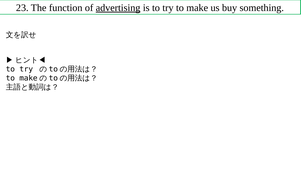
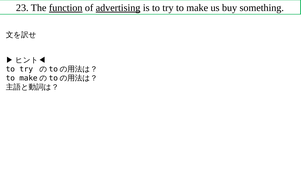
function underline: none -> present (66, 8)
